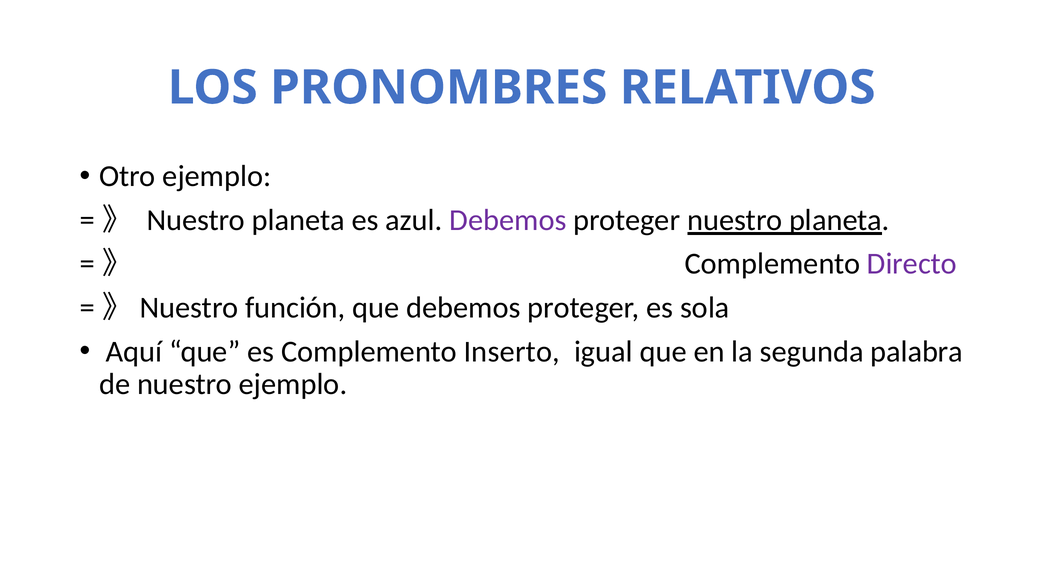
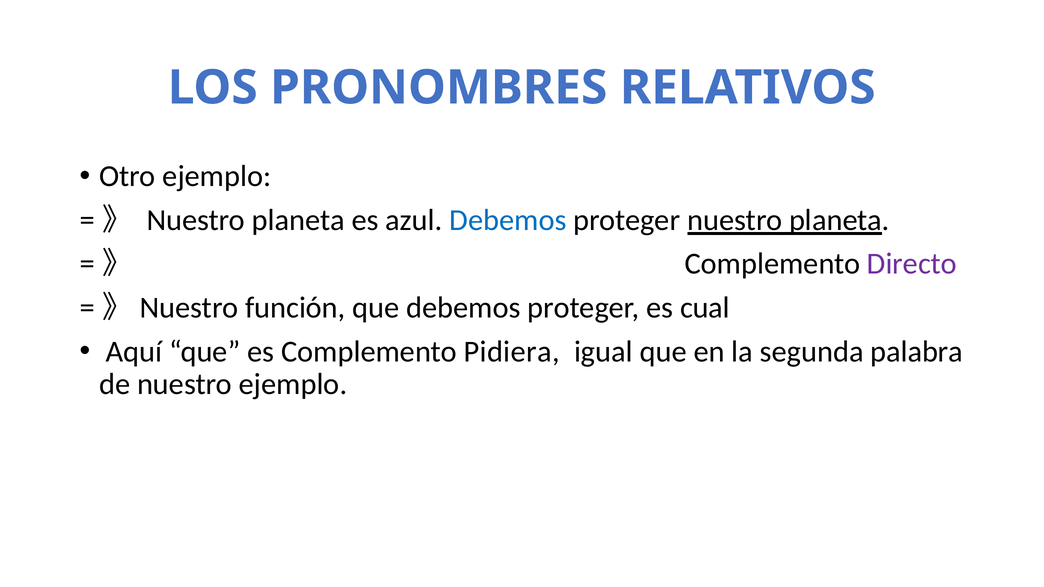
Debemos colour: purple -> blue (508, 220)
sola: sola -> cual (705, 308)
Inserto: Inserto -> Pidiera (512, 352)
